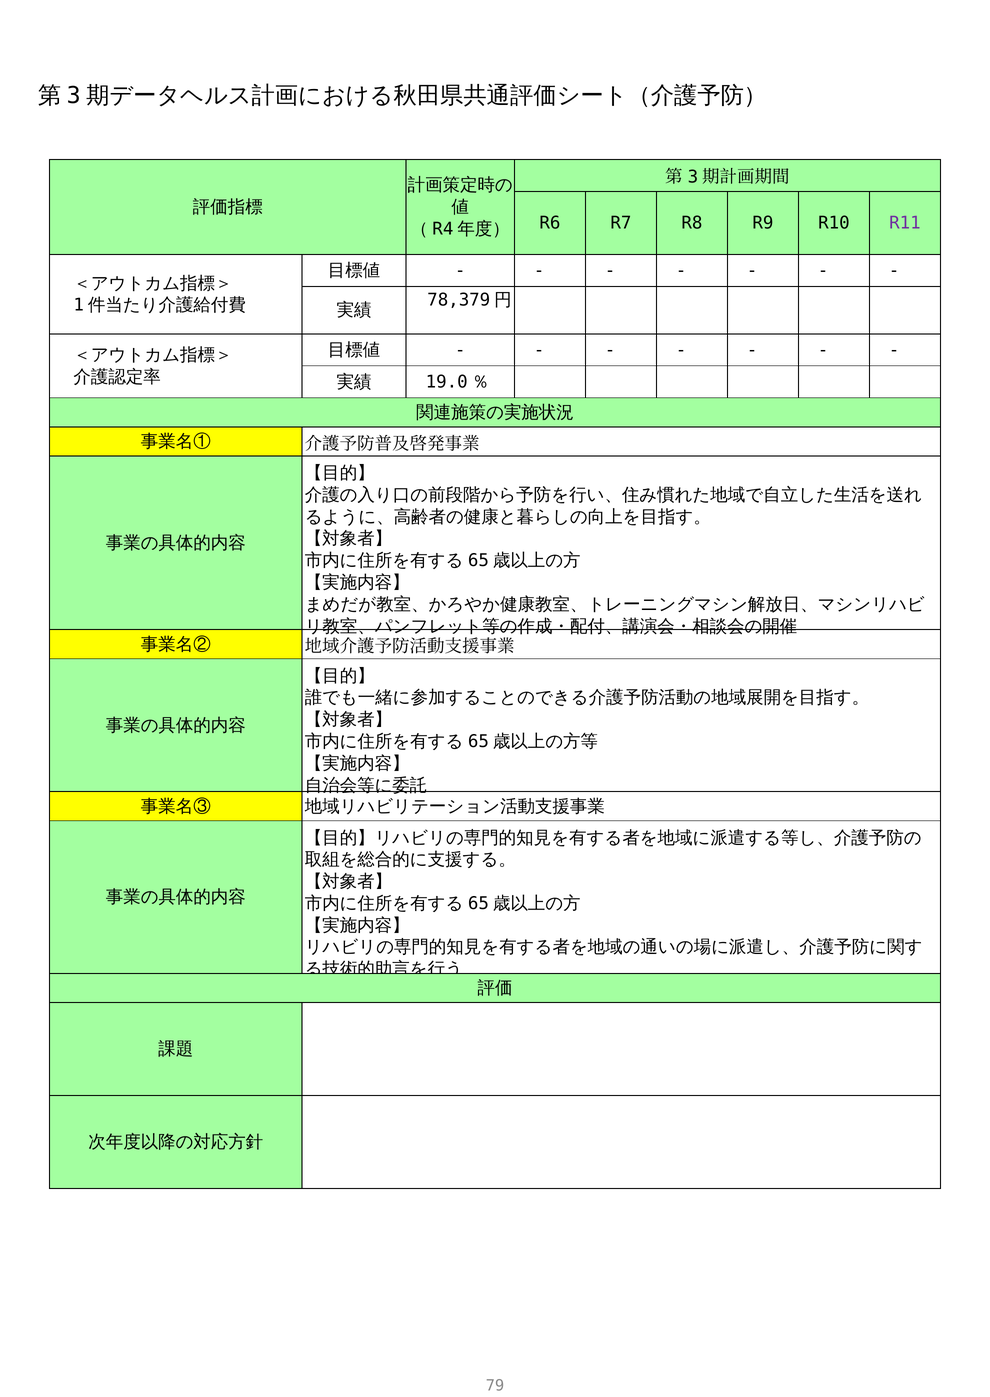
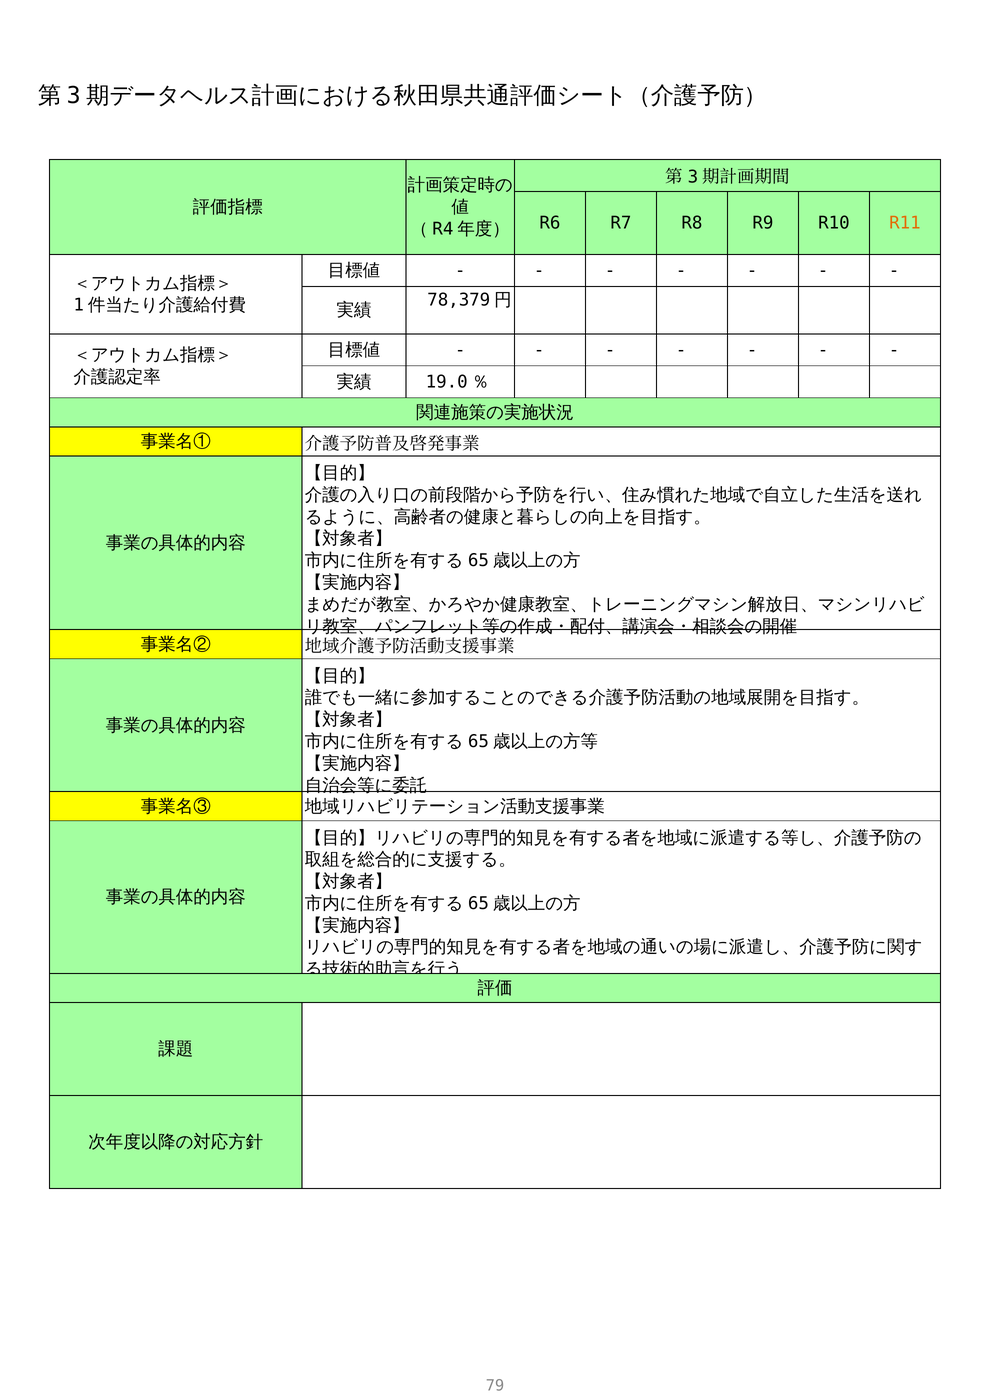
R11 colour: purple -> orange (905, 223)
